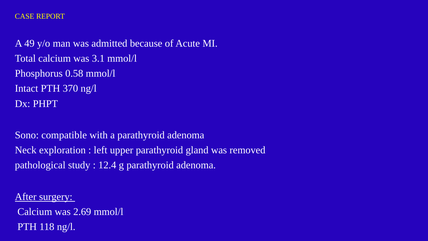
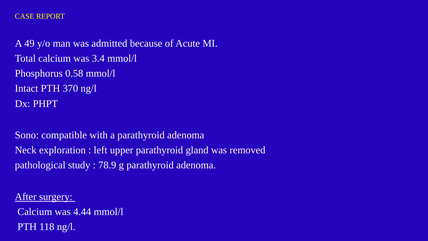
3.1: 3.1 -> 3.4 (98, 58)
12.4: 12.4 -> 78.9 (107, 165)
2.69: 2.69 -> 4.44 (82, 212)
